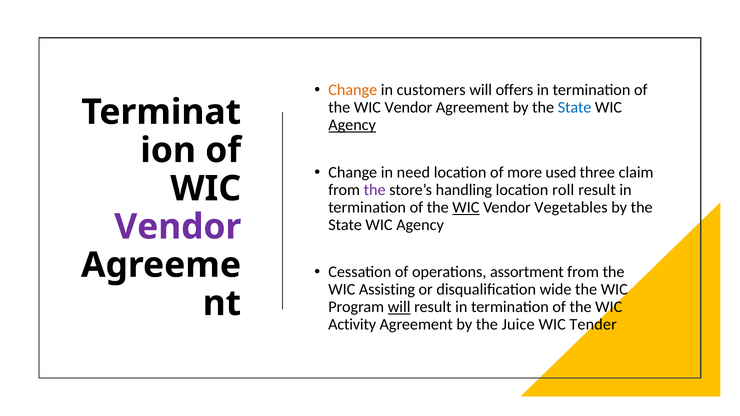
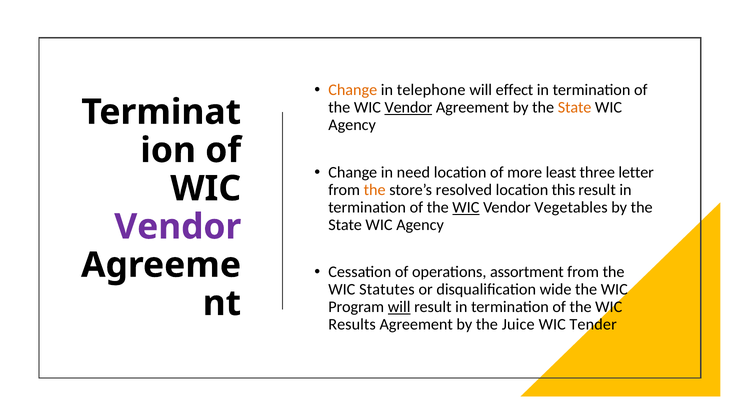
customers: customers -> telephone (431, 90)
offers: offers -> effect (515, 90)
Vendor underline: none -> present (408, 108)
State colour: blue -> orange (575, 108)
Agency underline: present -> none (352, 125)
used: used -> least (561, 173)
claim: claim -> letter (636, 173)
the colour: purple -> orange (375, 190)
handling: handling -> resolved (464, 190)
roll: roll -> this (563, 190)
Assisting: Assisting -> Statutes (387, 290)
Activity: Activity -> Results (352, 325)
